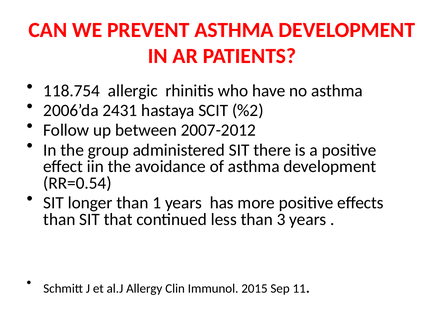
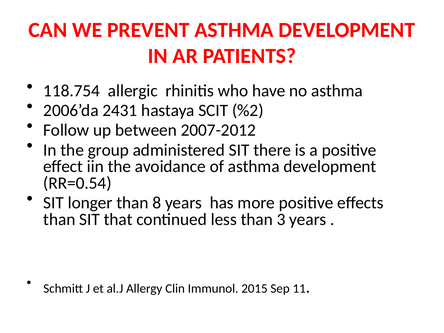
1: 1 -> 8 (157, 203)
